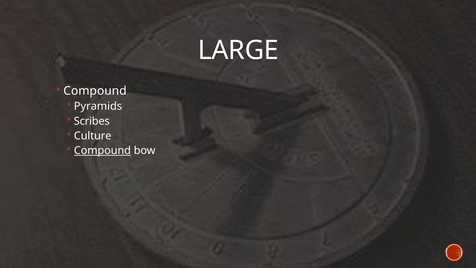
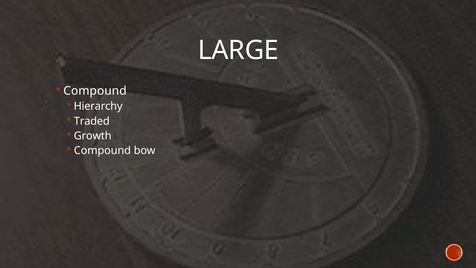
Pyramids: Pyramids -> Hierarchy (98, 106)
Scribes: Scribes -> Traded (92, 121)
Culture: Culture -> Growth (93, 136)
Compound underline: present -> none (102, 150)
